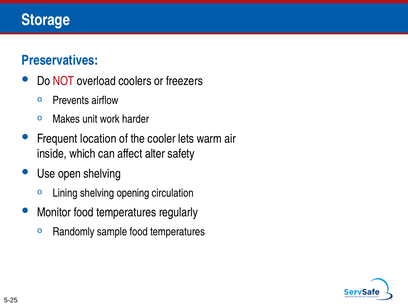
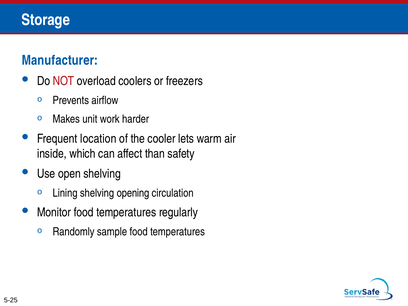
Preservatives: Preservatives -> Manufacturer (60, 60)
alter: alter -> than (155, 154)
